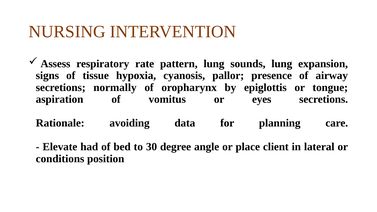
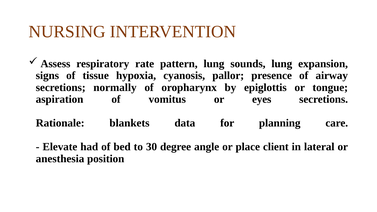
avoiding: avoiding -> blankets (129, 123)
conditions: conditions -> anesthesia (60, 159)
